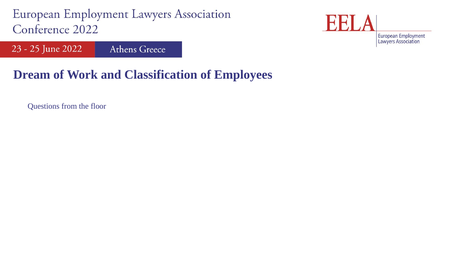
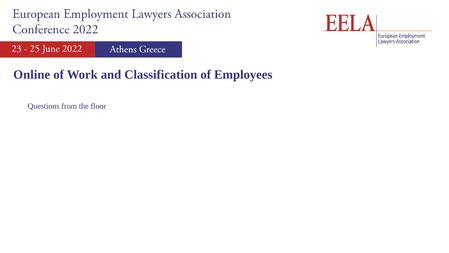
Dream: Dream -> Online (32, 74)
